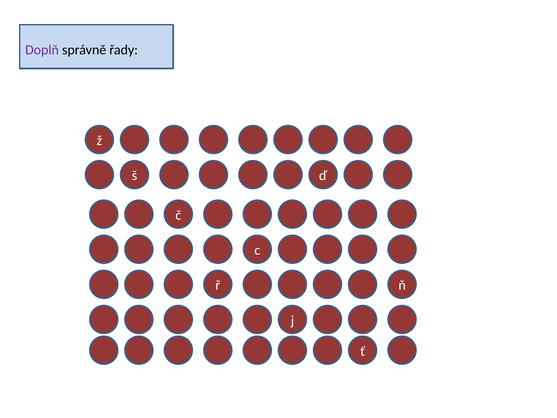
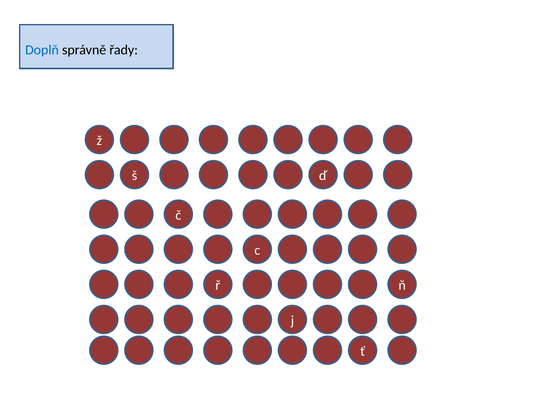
Doplň colour: purple -> blue (42, 50)
